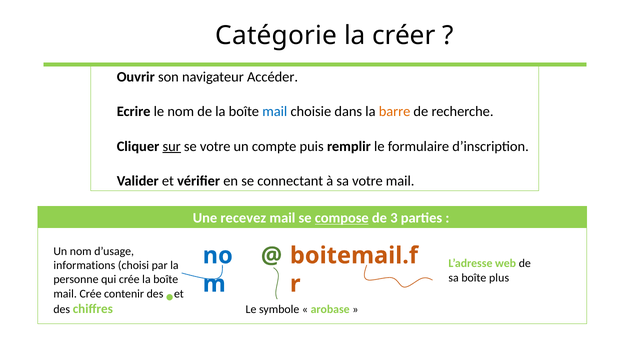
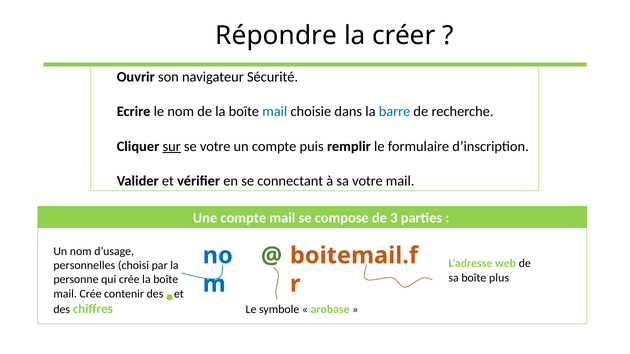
Catégorie: Catégorie -> Répondre (276, 35)
Accéder: Accéder -> Sécurité (273, 77)
barre colour: orange -> blue (395, 112)
recevez: recevez -> compte (243, 218)
compose underline: present -> none (342, 218)
informations: informations -> personnelles (84, 266)
